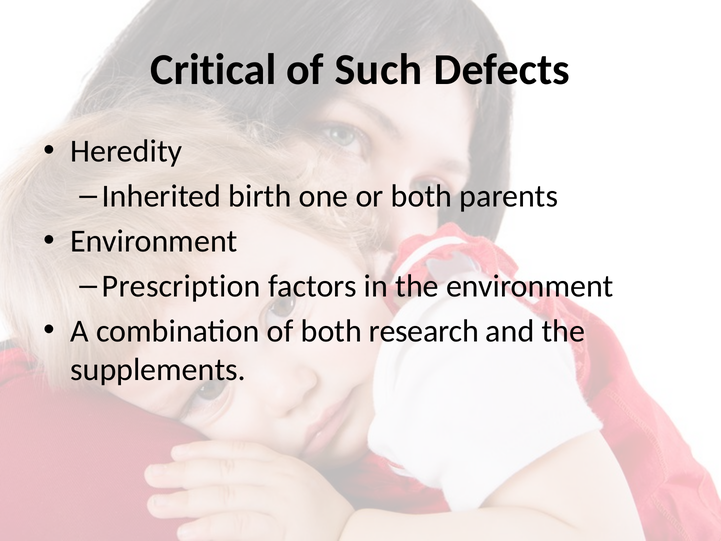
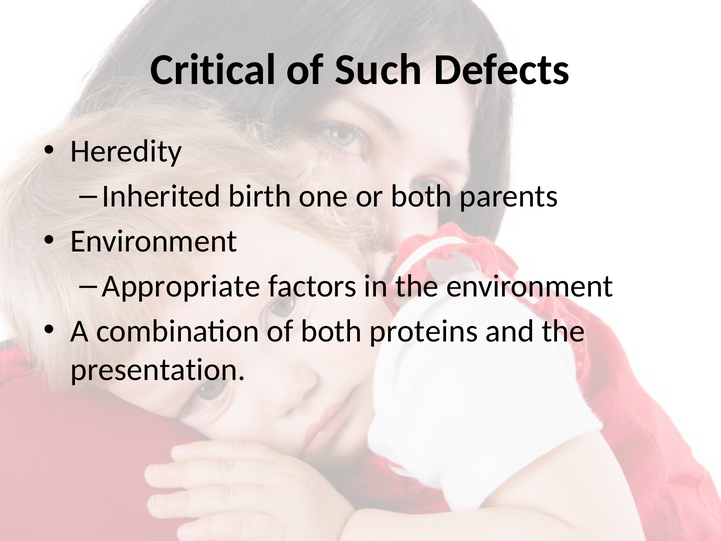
Prescription: Prescription -> Appropriate (181, 286)
research: research -> proteins (424, 331)
supplements: supplements -> presentation (158, 369)
